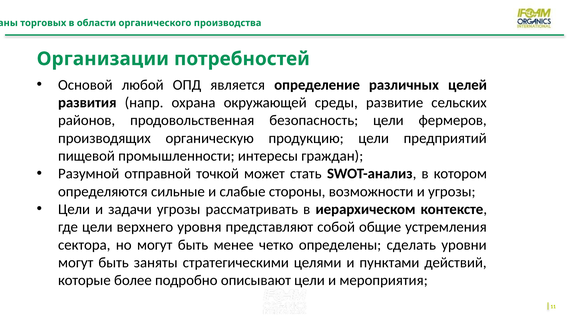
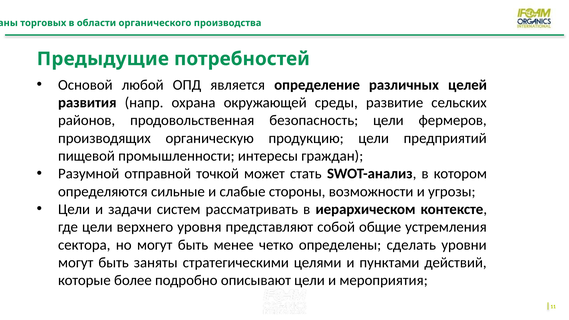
Организации: Организации -> Предыдущие (103, 59)
задачи угрозы: угрозы -> систем (179, 209)
